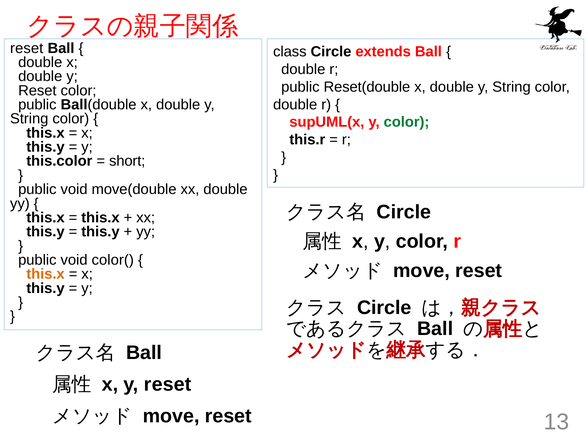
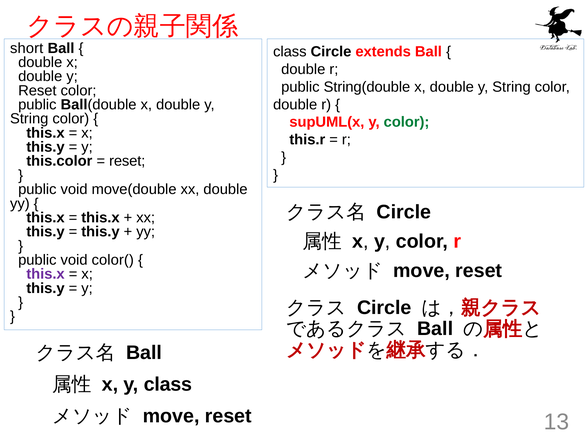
reset: reset -> short (27, 48)
Reset(double: Reset(double -> String(double (367, 87)
short: short -> reset (127, 161)
this.x colour: orange -> purple (46, 274)
x y reset: reset -> class (168, 385)
